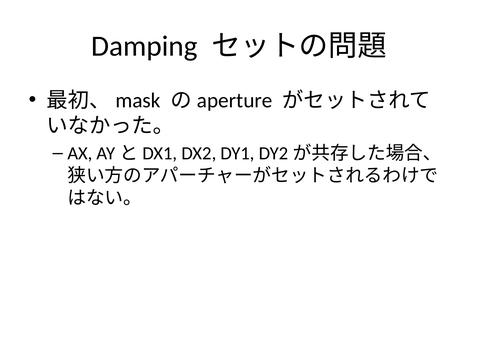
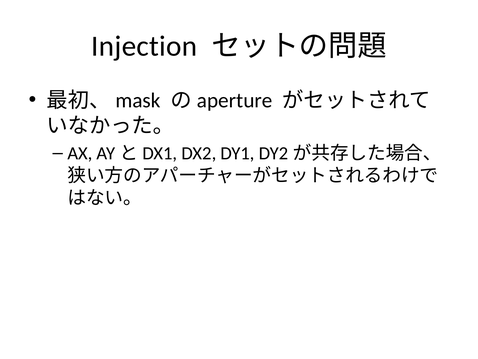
Damping: Damping -> Injection (144, 46)
